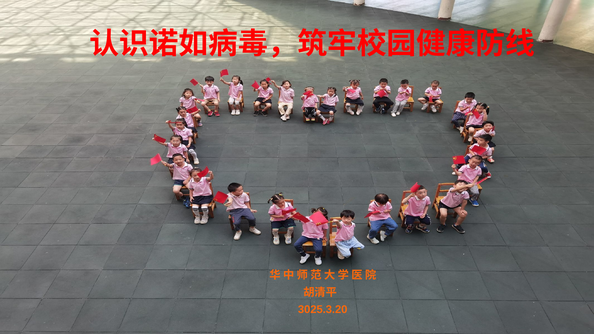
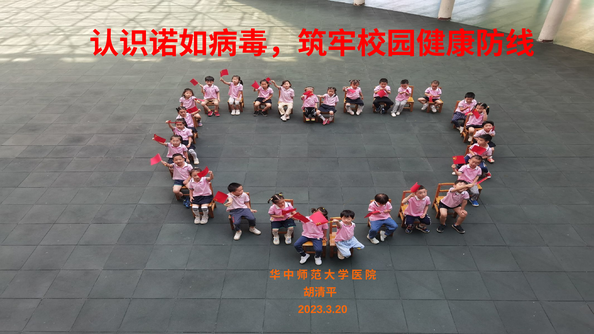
3025.3.20: 3025.3.20 -> 2023.3.20 (323, 310)
